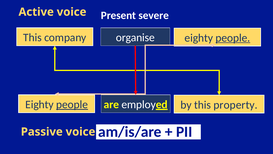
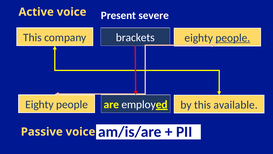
organise: organise -> brackets (135, 37)
people underline: present -> none (72, 104)
property: property -> available (236, 105)
